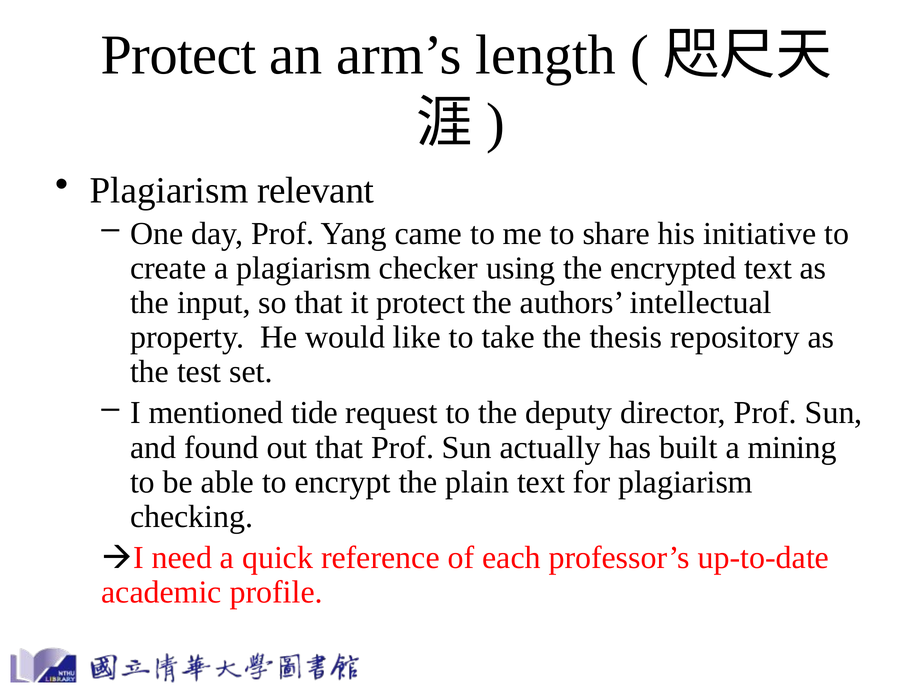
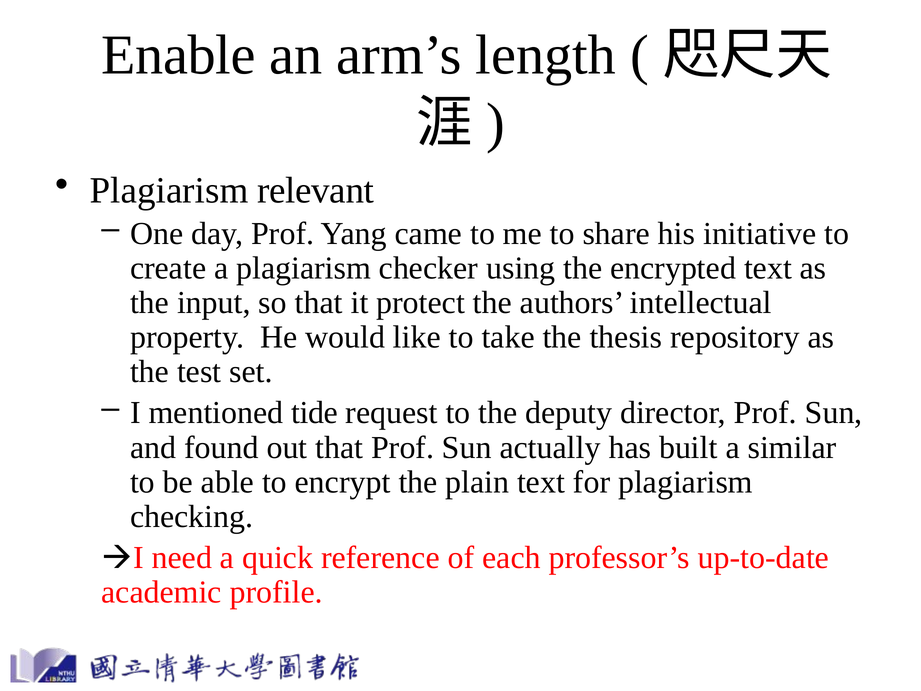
Protect: Protect -> Enable (179, 55)
mining: mining -> similar (792, 447)
